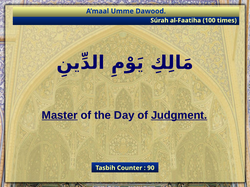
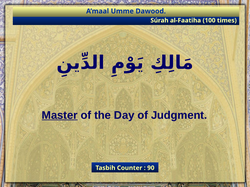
Judgment underline: present -> none (179, 115)
